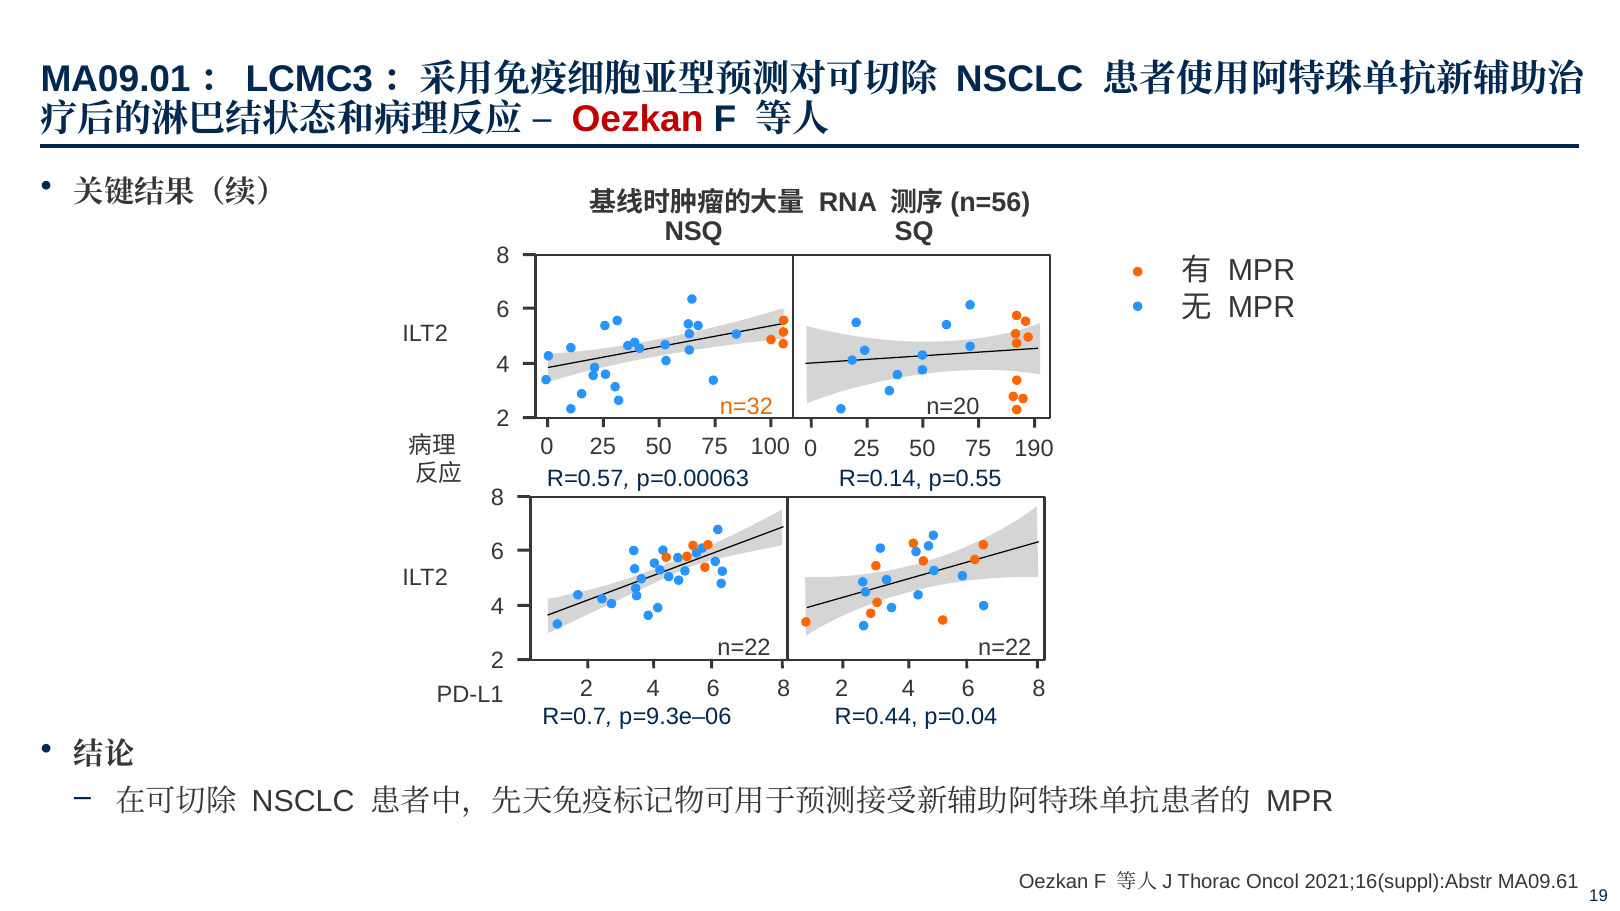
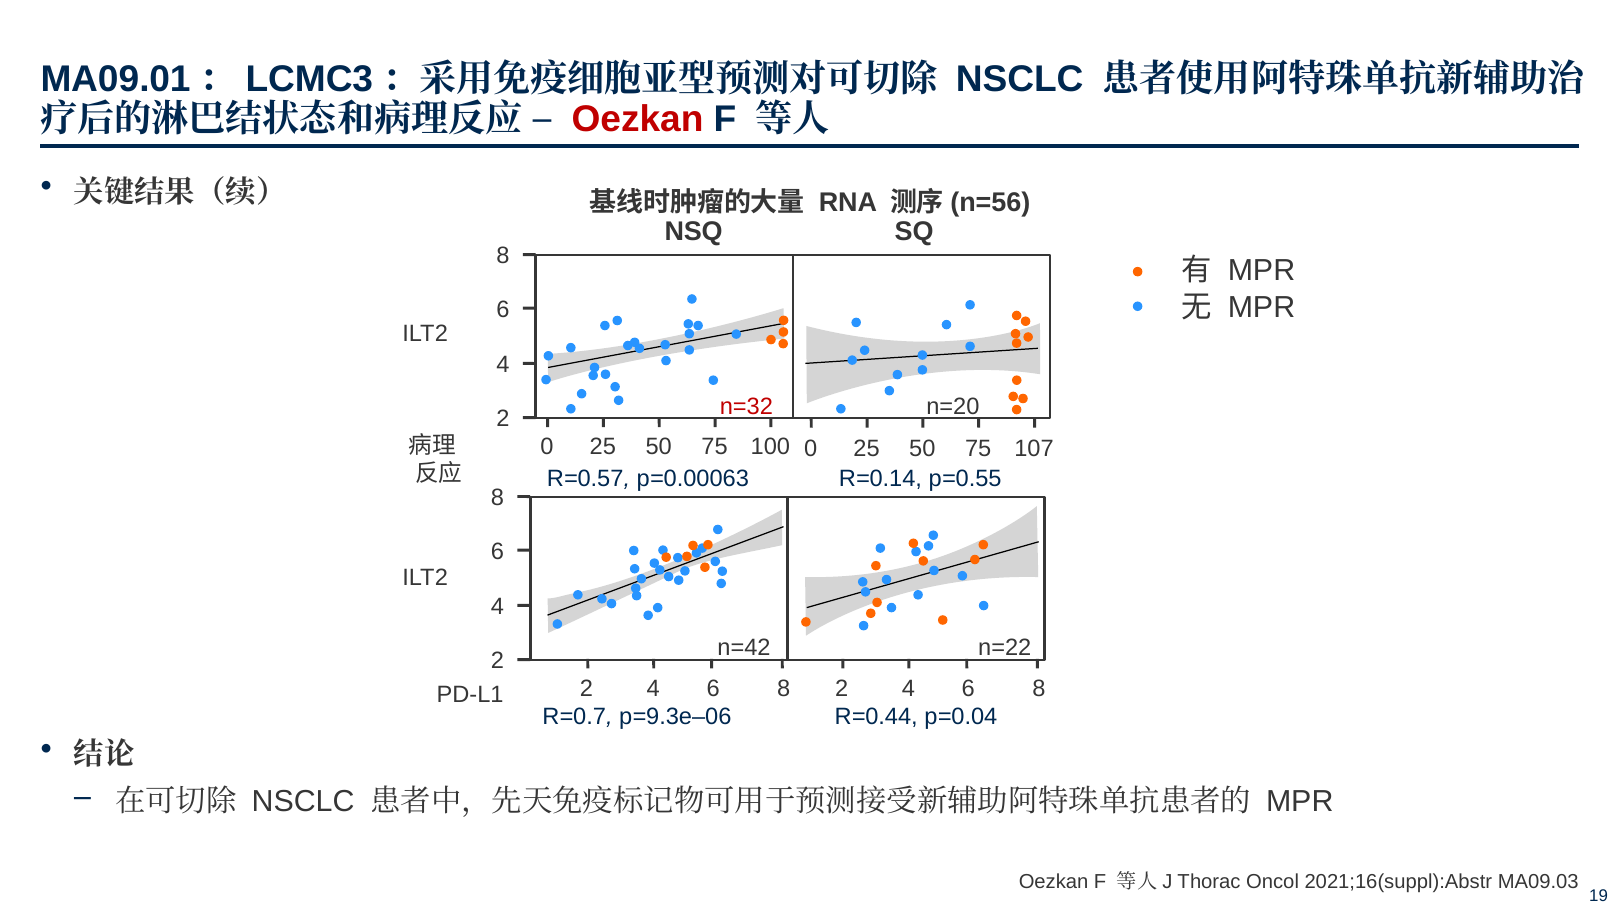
n=32 colour: orange -> red (746, 407)
190: 190 -> 107 (1034, 448)
n=22: n=22 -> n=42 (744, 648)
MA09.61: MA09.61 -> MA09.03 (1538, 882)
